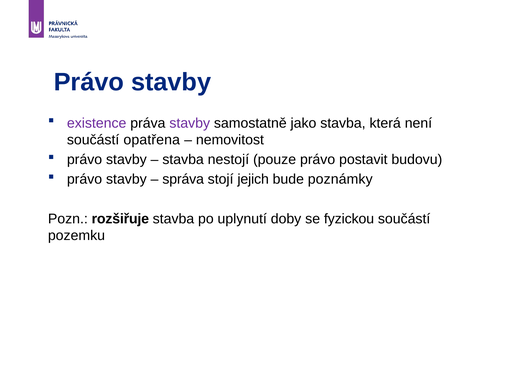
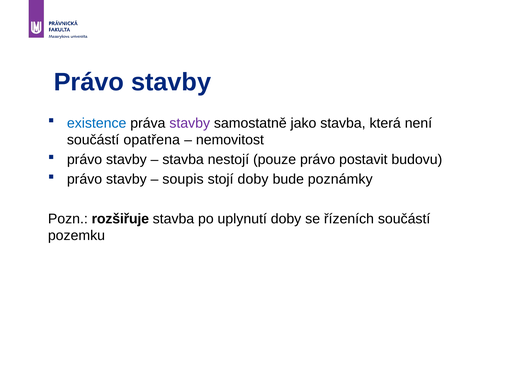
existence colour: purple -> blue (97, 123)
správa: správa -> soupis (183, 180)
stojí jejich: jejich -> doby (253, 180)
fyzickou: fyzickou -> řízeních (349, 219)
